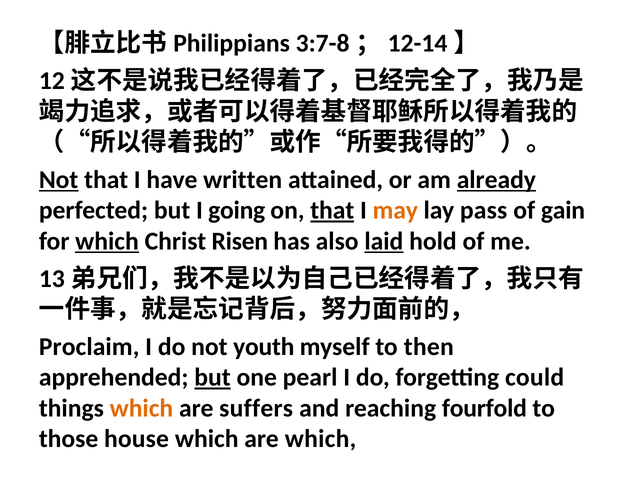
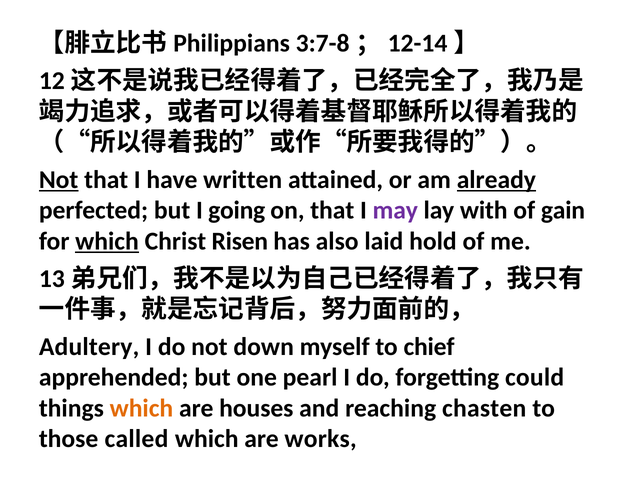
that underline: present -> none (332, 210)
may colour: orange -> purple (395, 210)
pass: pass -> with (484, 210)
laid underline: present -> none (384, 241)
Proclaim: Proclaim -> Adultery (89, 347)
youth: youth -> down (264, 347)
then: then -> chief (429, 347)
but underline: present -> none (212, 378)
suffers: suffers -> houses (256, 408)
fourfold: fourfold -> chasten (484, 408)
house: house -> called (136, 439)
are which: which -> works (321, 439)
